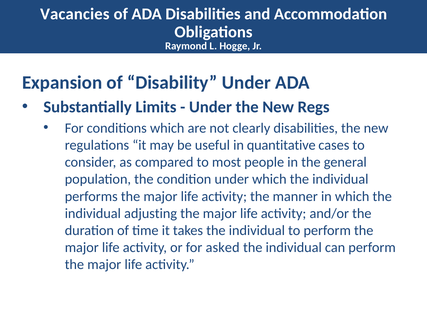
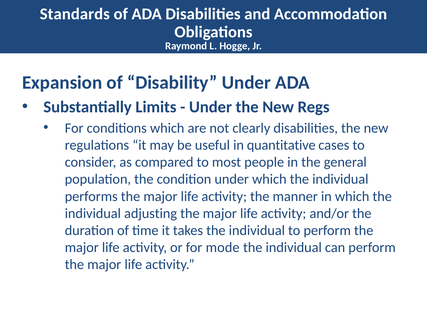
Vacancies: Vacancies -> Standards (75, 14)
asked: asked -> mode (223, 248)
